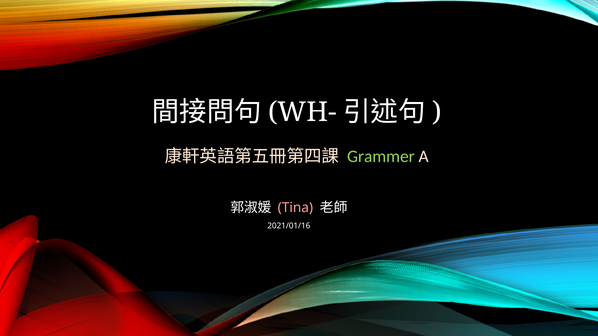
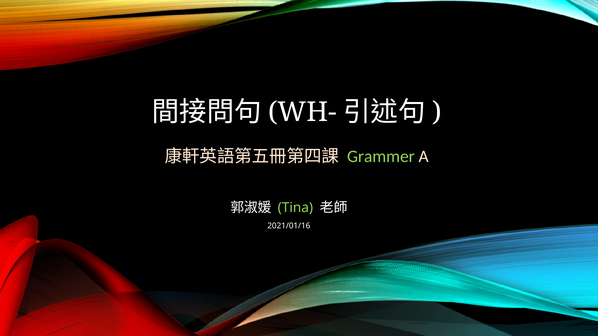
Tina colour: pink -> light green (295, 208)
